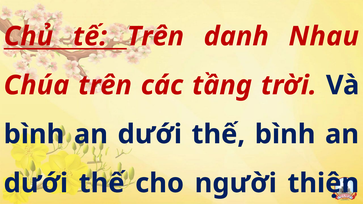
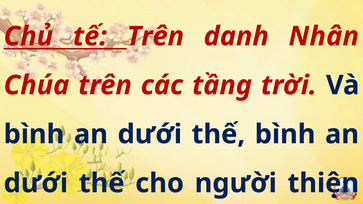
Nhau: Nhau -> Nhân (324, 36)
